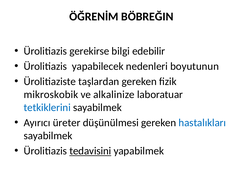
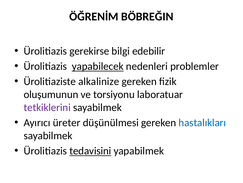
yapabilecek underline: none -> present (98, 66)
boyutunun: boyutunun -> problemler (195, 66)
taşlardan: taşlardan -> alkalinize (99, 81)
mikroskobik: mikroskobik -> oluşumunun (51, 94)
alkalinize: alkalinize -> torsiyonu (114, 94)
tetkiklerini colour: blue -> purple (47, 107)
